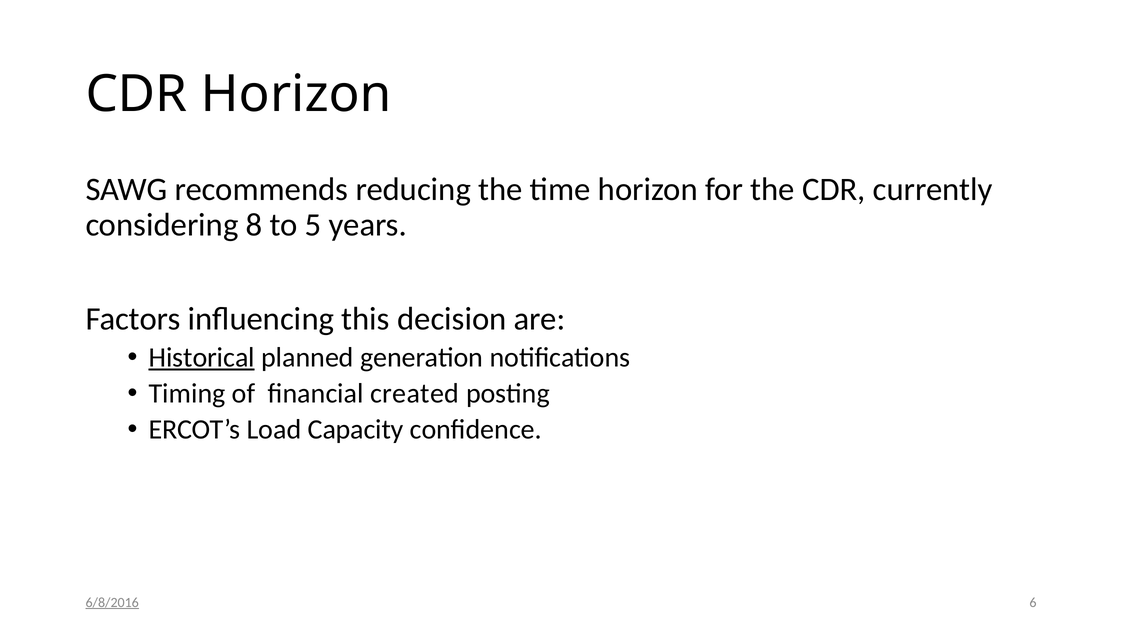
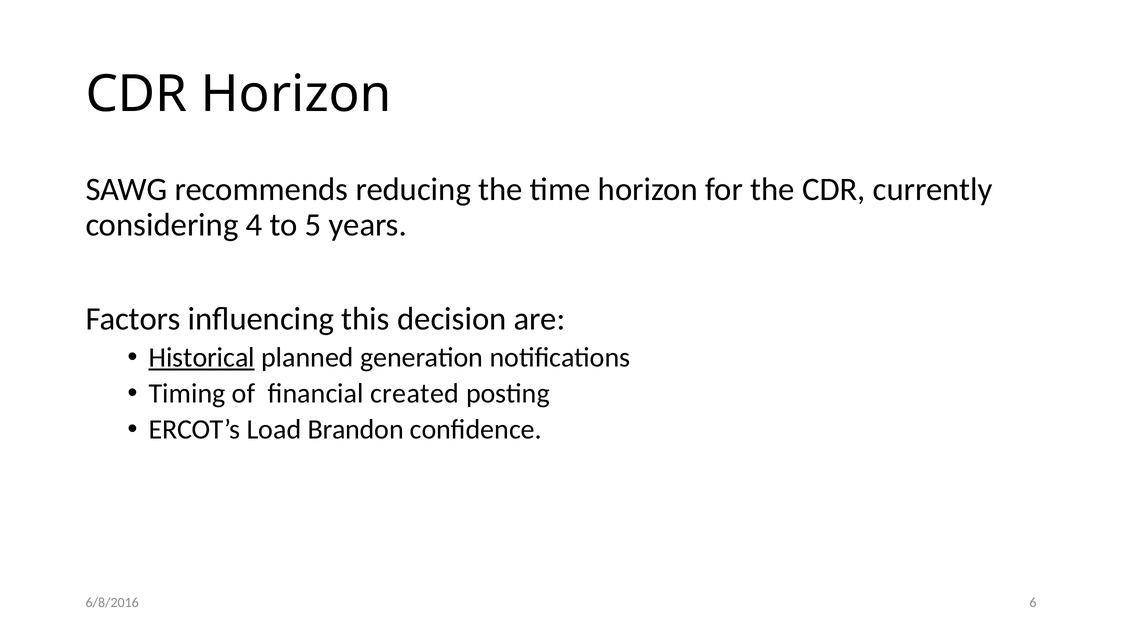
8: 8 -> 4 (254, 225)
Capacity: Capacity -> Brandon (356, 430)
6/8/2016 underline: present -> none (112, 603)
